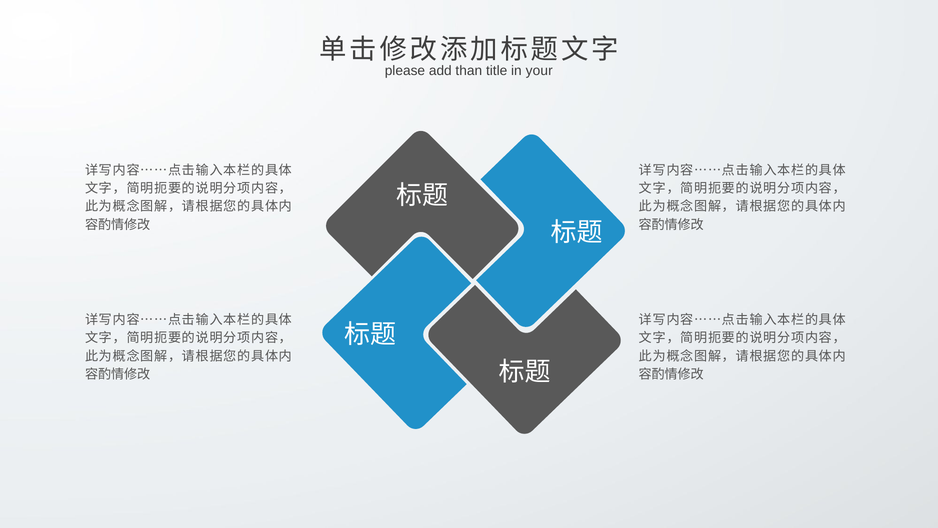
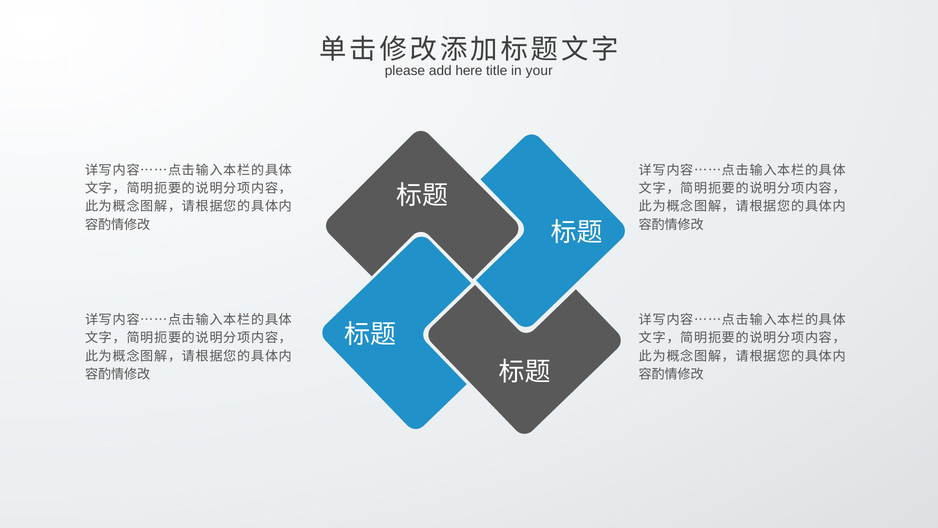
than: than -> here (469, 71)
